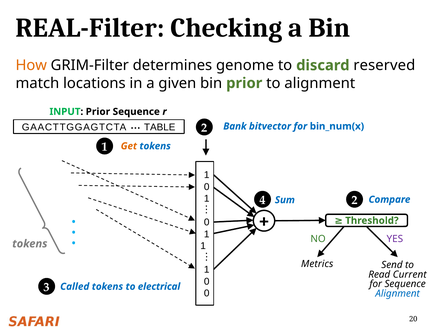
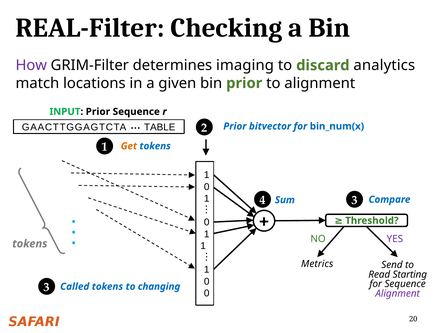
How colour: orange -> purple (31, 65)
genome: genome -> imaging (245, 65)
reserved: reserved -> analytics (384, 65)
Bank: Bank -> Prior (235, 126)
4 2: 2 -> 3 (355, 200)
Current: Current -> Starting (410, 275)
electrical: electrical -> changing (159, 287)
Alignment colour: blue -> purple (398, 293)
